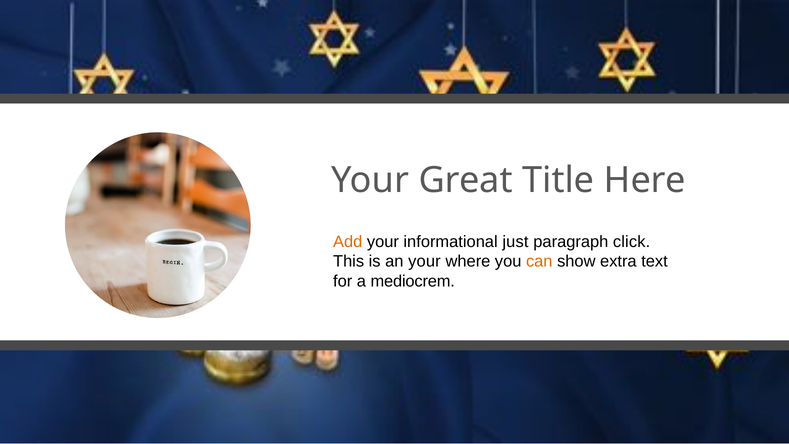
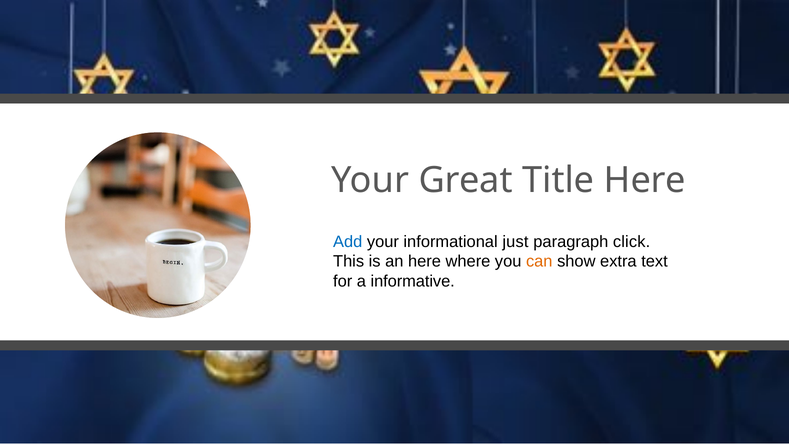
Add colour: orange -> blue (348, 242)
an your: your -> here (425, 261)
mediocrem: mediocrem -> informative (413, 281)
